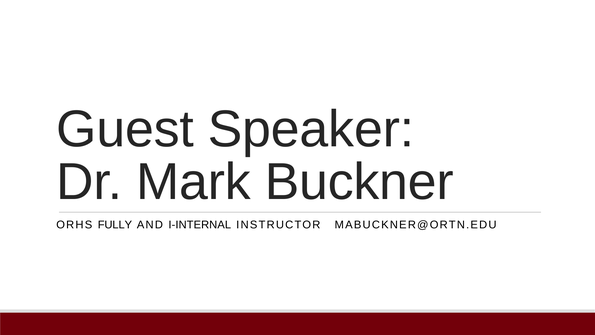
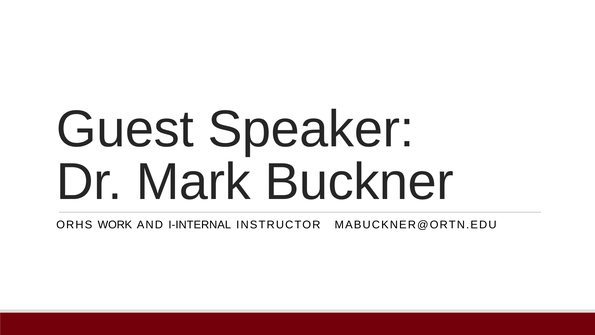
FULLY: FULLY -> WORK (115, 225)
